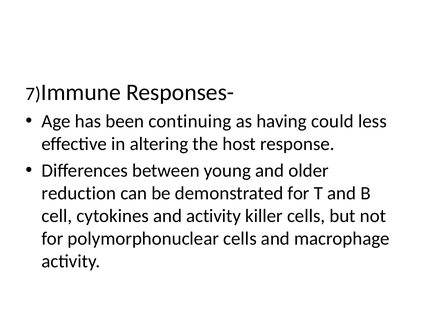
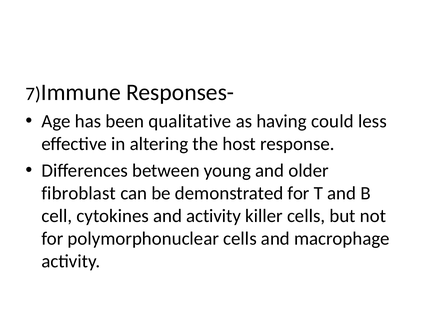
continuing: continuing -> qualitative (190, 121)
reduction: reduction -> fibroblast (79, 193)
